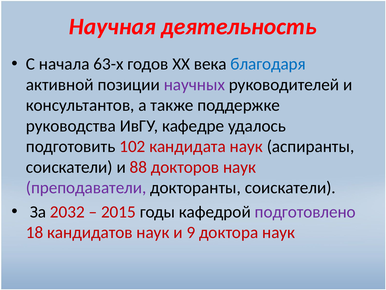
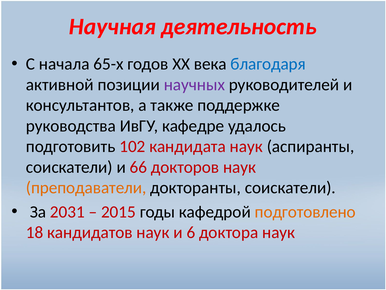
63-х: 63-х -> 65-х (108, 64)
88: 88 -> 66 (138, 167)
преподаватели colour: purple -> orange (86, 187)
2032: 2032 -> 2031 (67, 212)
подготовлено colour: purple -> orange (305, 212)
9: 9 -> 6 (191, 232)
